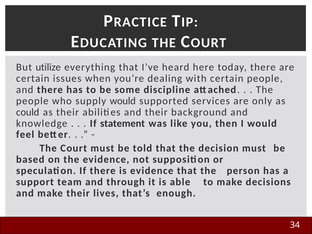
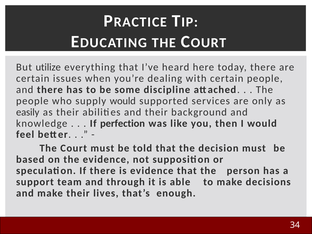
could: could -> easily (28, 112)
statement: statement -> perfection (123, 123)
